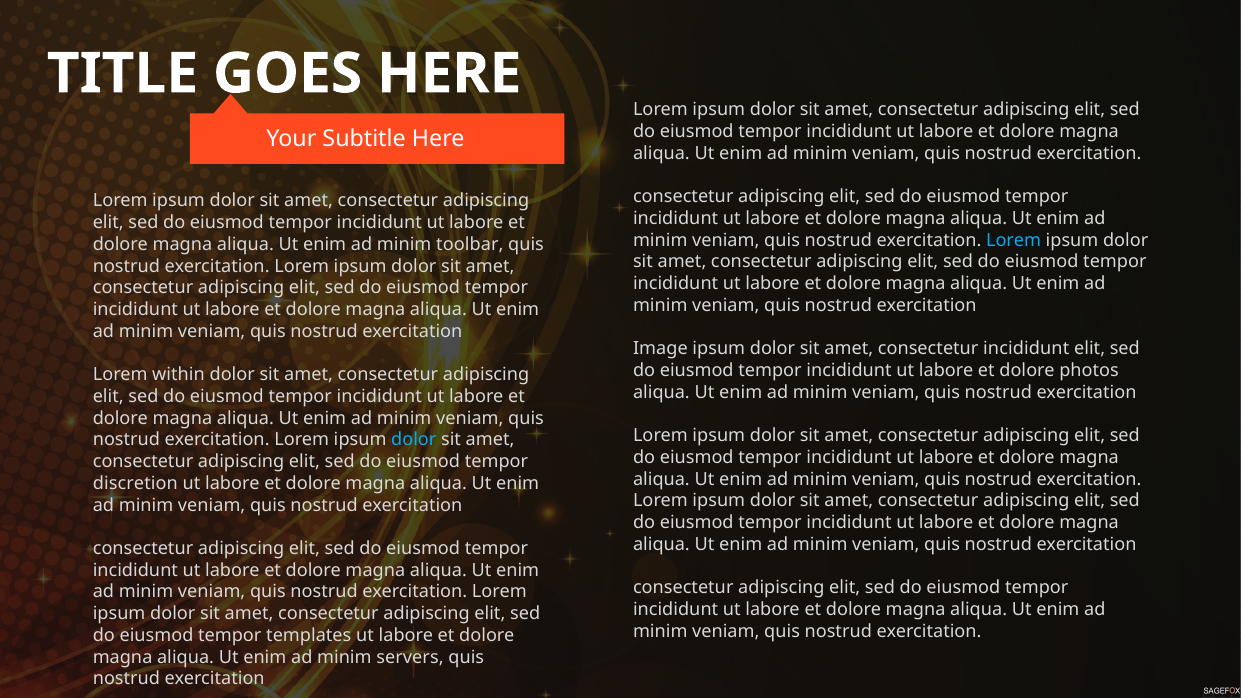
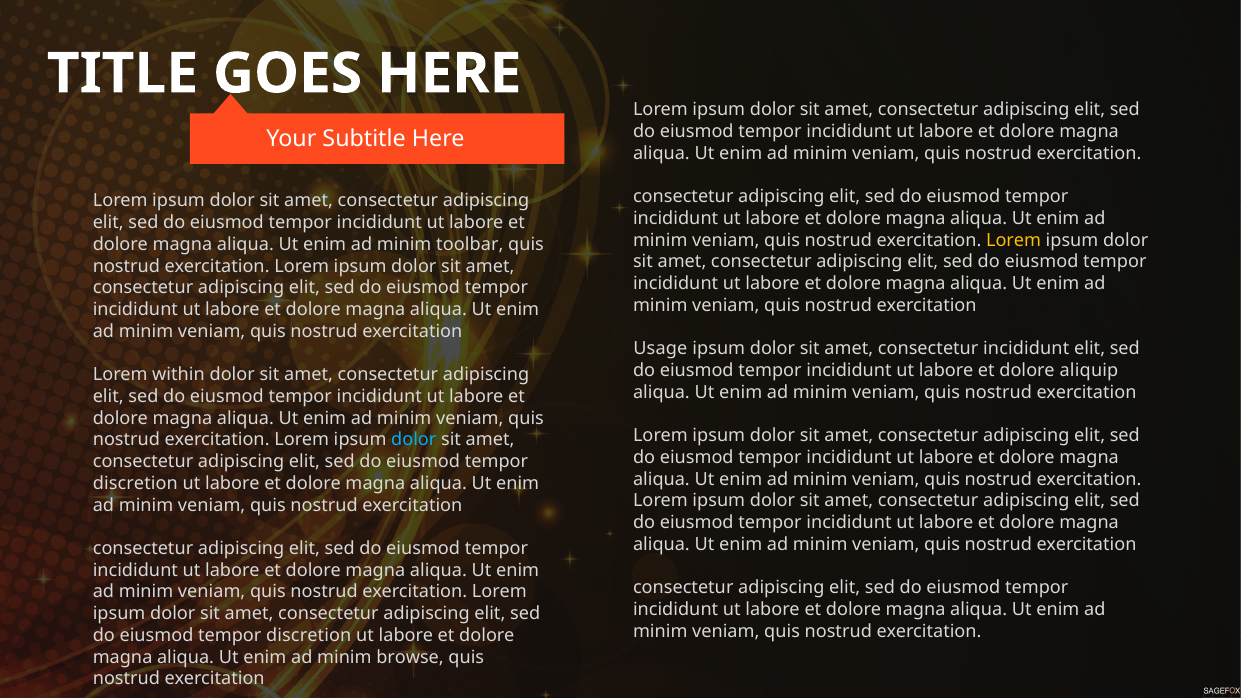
Lorem colour: light blue -> yellow (1014, 240)
Image: Image -> Usage (660, 349)
photos: photos -> aliquip (1089, 371)
templates: templates -> discretion (309, 636)
servers: servers -> browse (410, 657)
